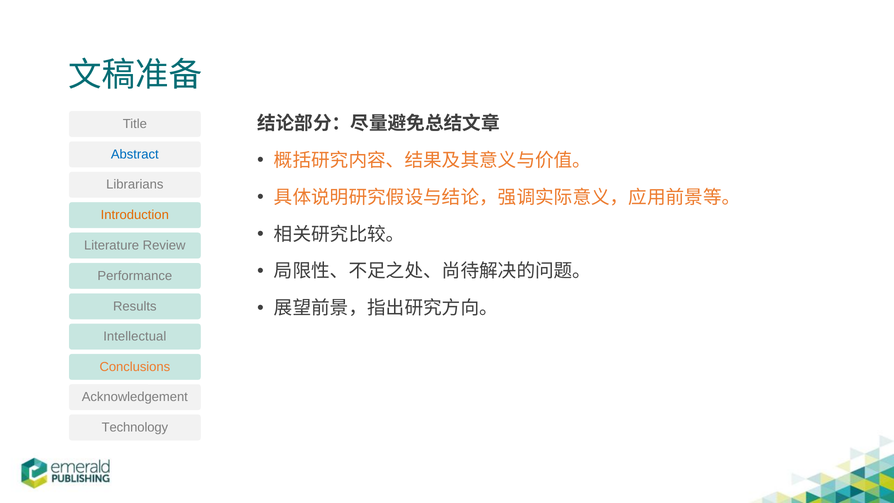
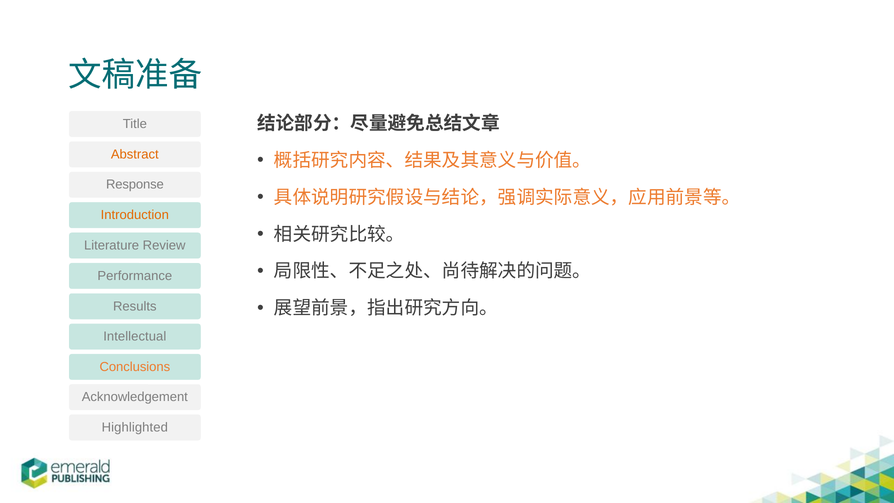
Abstract colour: blue -> orange (135, 154)
Librarians: Librarians -> Response (135, 185)
Technology: Technology -> Highlighted (135, 427)
